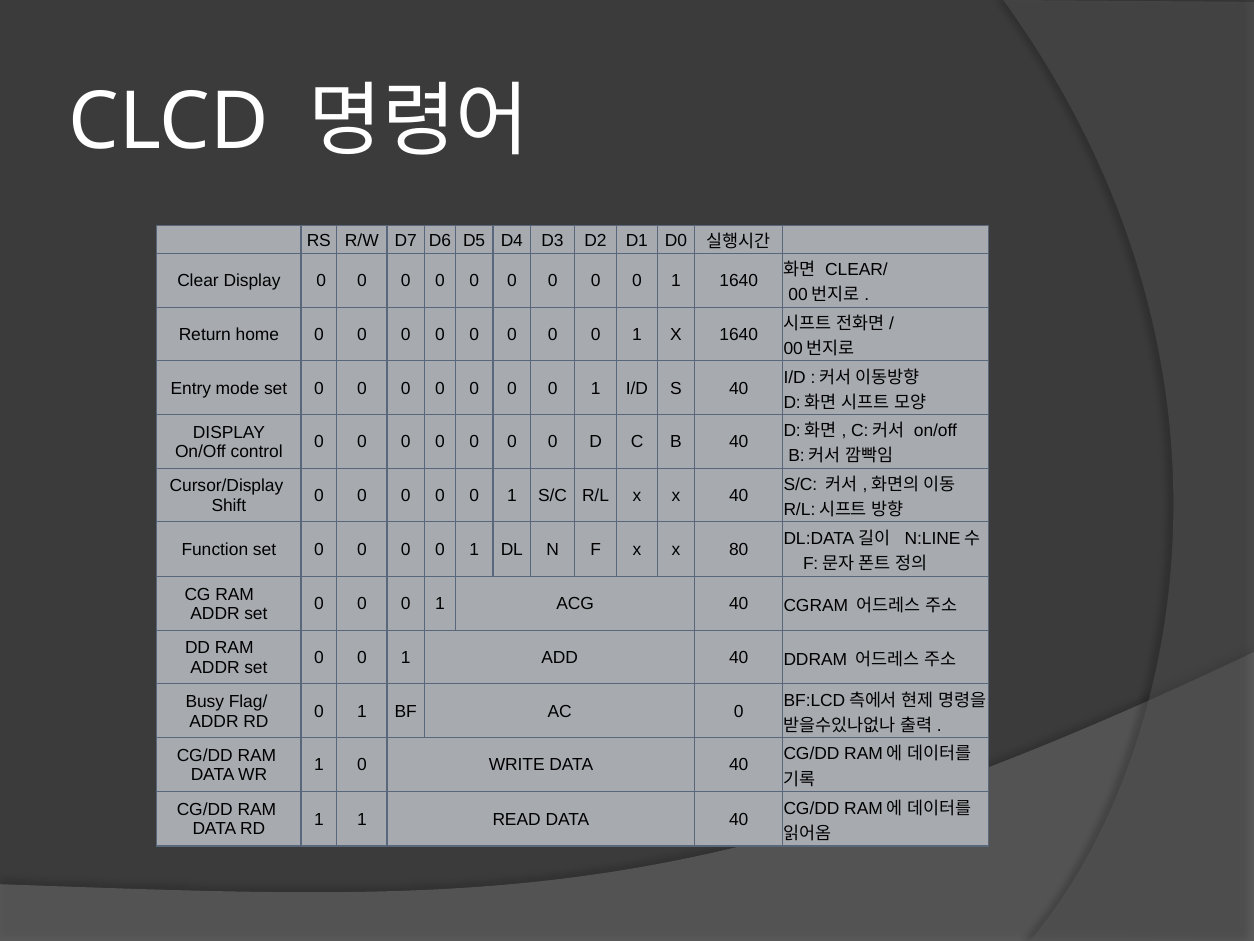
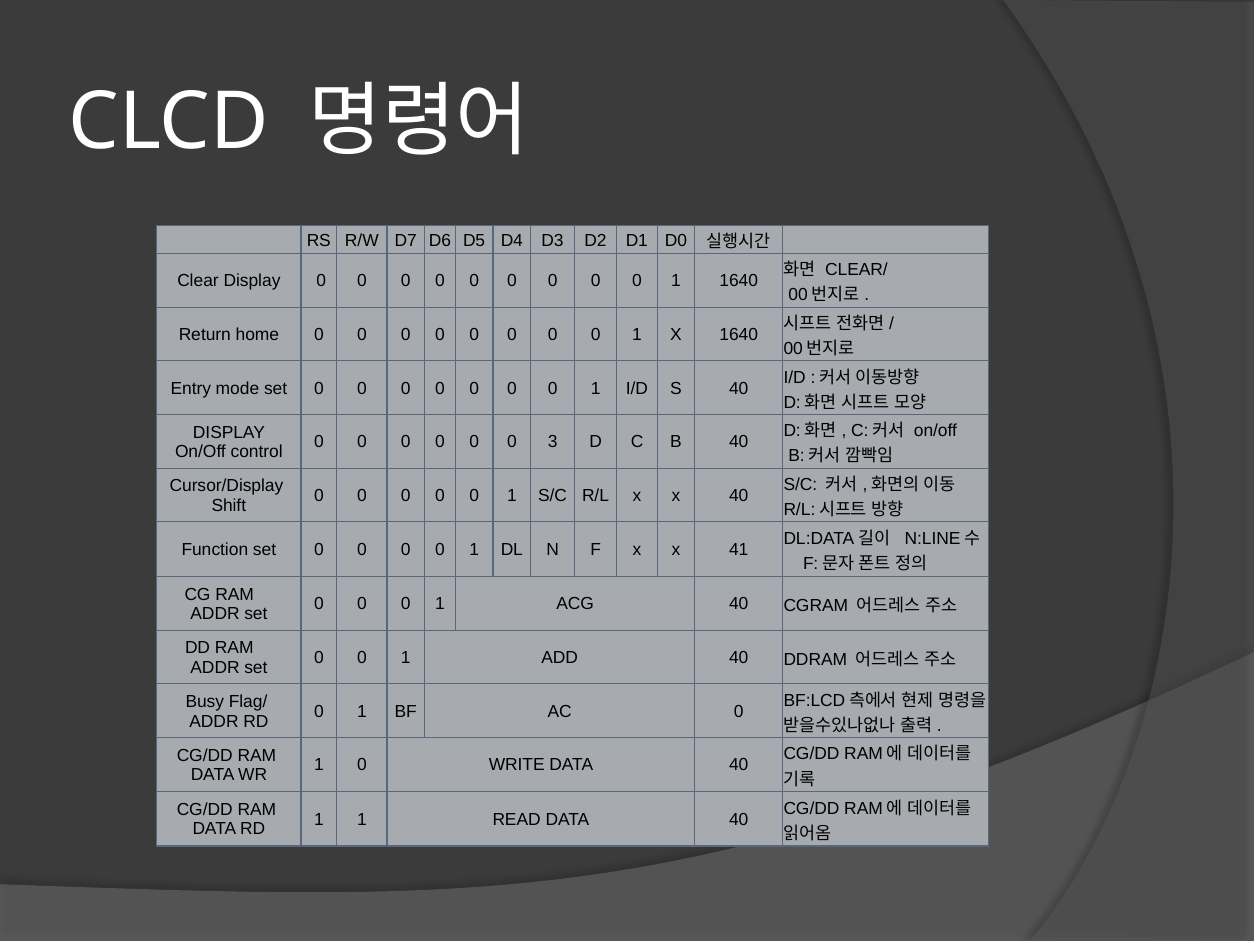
0: 0 -> 3 (553, 442)
80: 80 -> 41 (739, 550)
